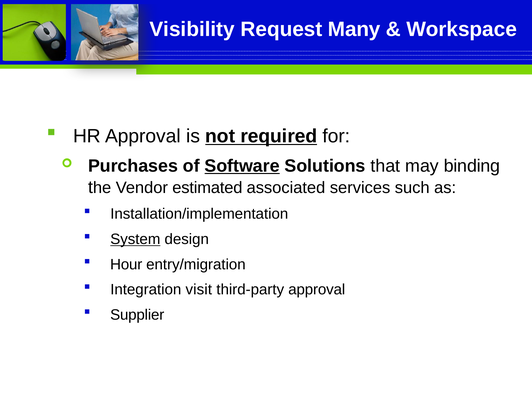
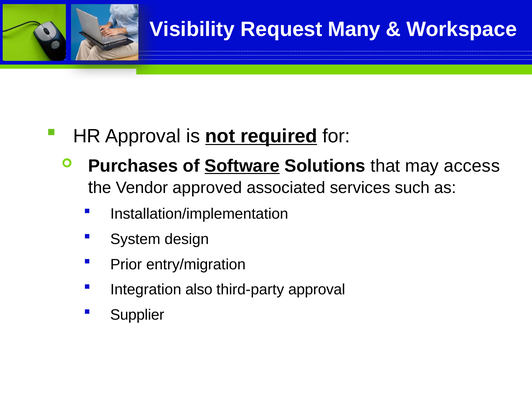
binding: binding -> access (472, 166)
estimated: estimated -> approved (207, 188)
System underline: present -> none (135, 239)
Hour: Hour -> Prior (126, 264)
visit: visit -> also (199, 290)
